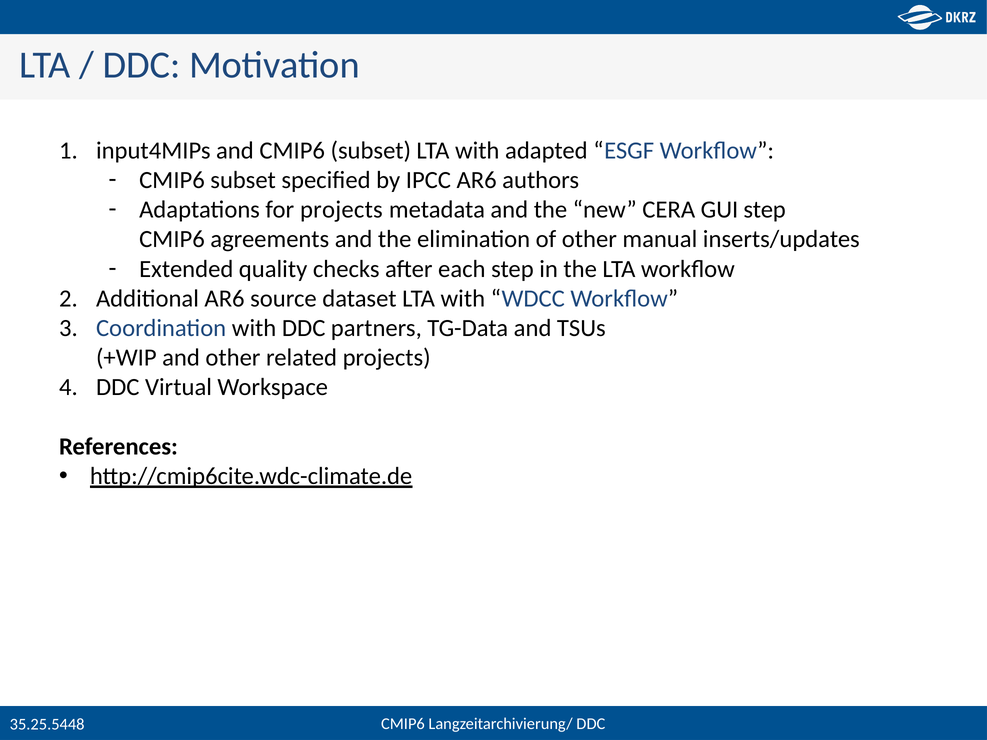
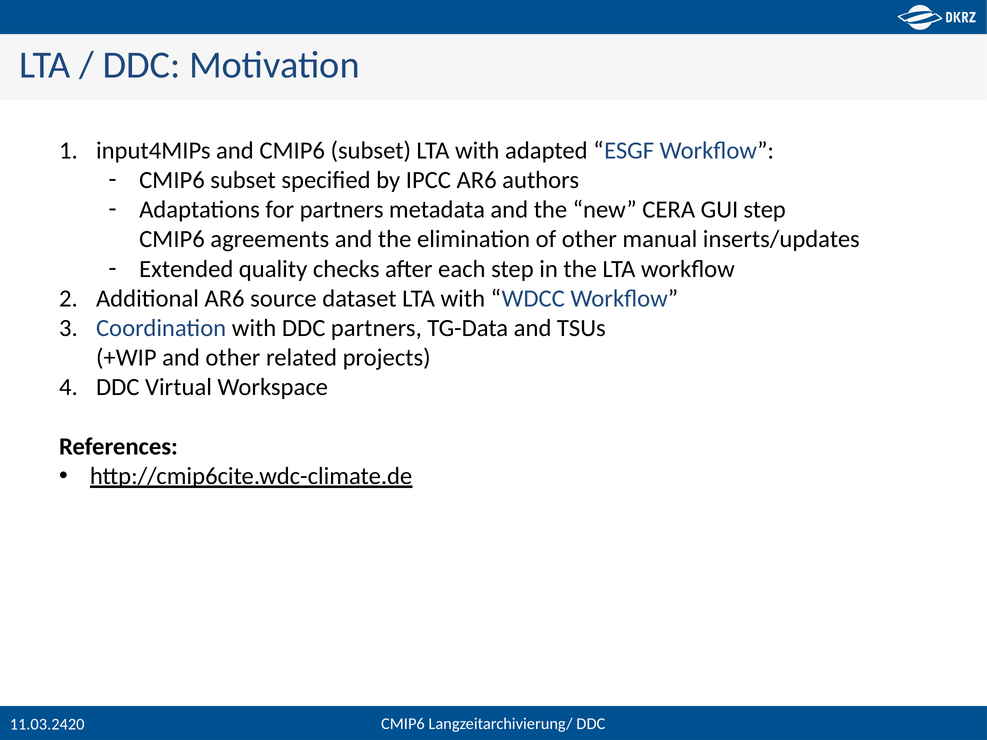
for projects: projects -> partners (342, 210)
35.25.5448: 35.25.5448 -> 11.03.2420 (47, 724)
